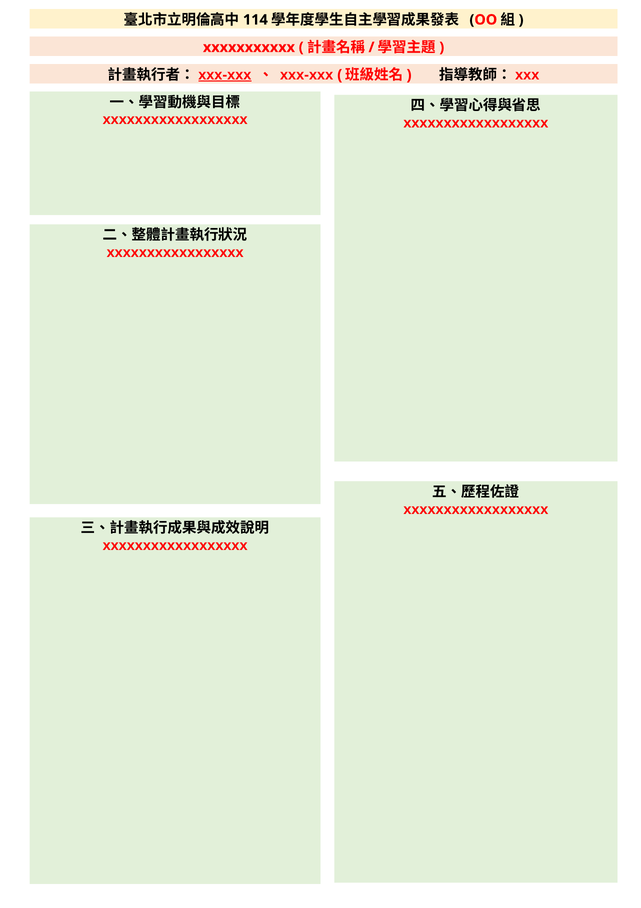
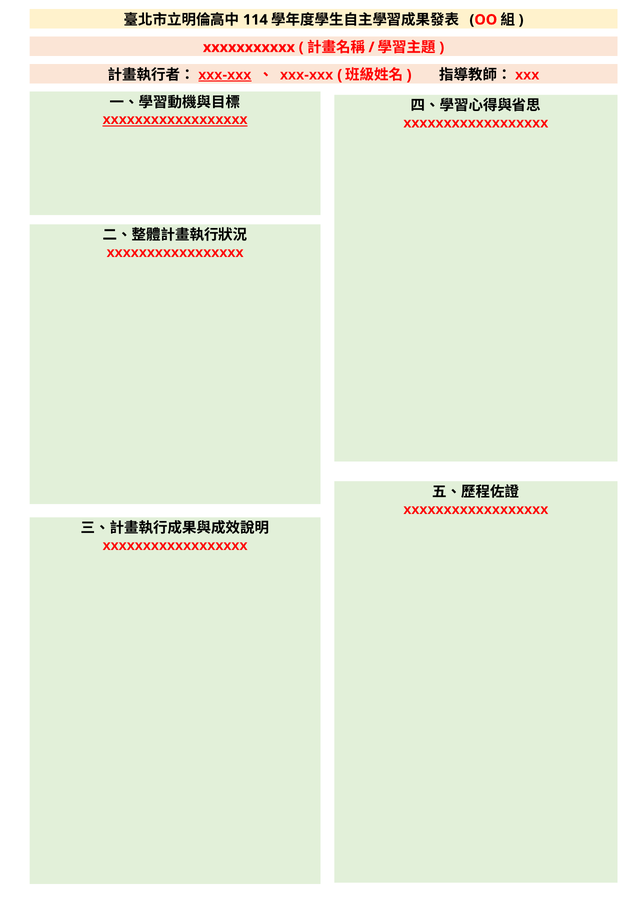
xxxxxxxxxxxxxxxxxx underline: none -> present (175, 120)
